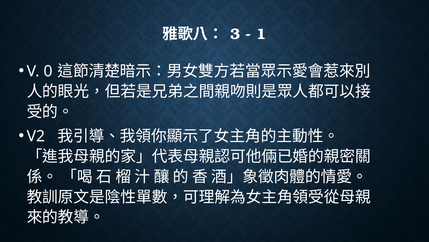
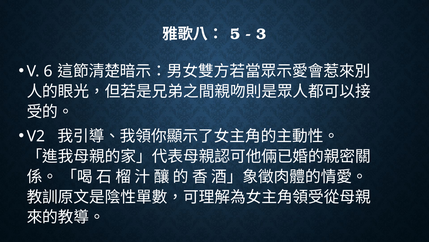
3: 3 -> 5 (235, 34)
1: 1 -> 3 (261, 34)
0: 0 -> 6 (48, 71)
